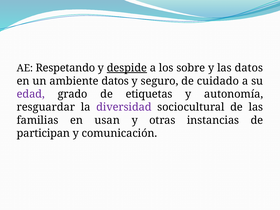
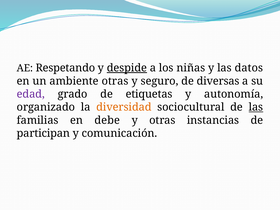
sobre: sobre -> niñas (191, 68)
ambiente datos: datos -> otras (115, 81)
cuidado: cuidado -> diversas (218, 81)
resguardar: resguardar -> organizado (46, 107)
diversidad colour: purple -> orange (124, 107)
las underline: none -> present (256, 107)
usan: usan -> debe (107, 120)
